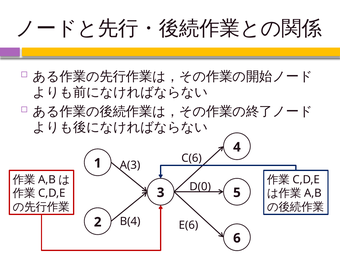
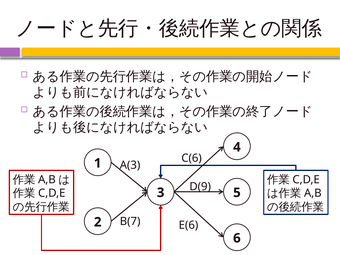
D(0: D(0 -> D(9 (200, 187)
B(4: B(4 -> B(7 (130, 221)
